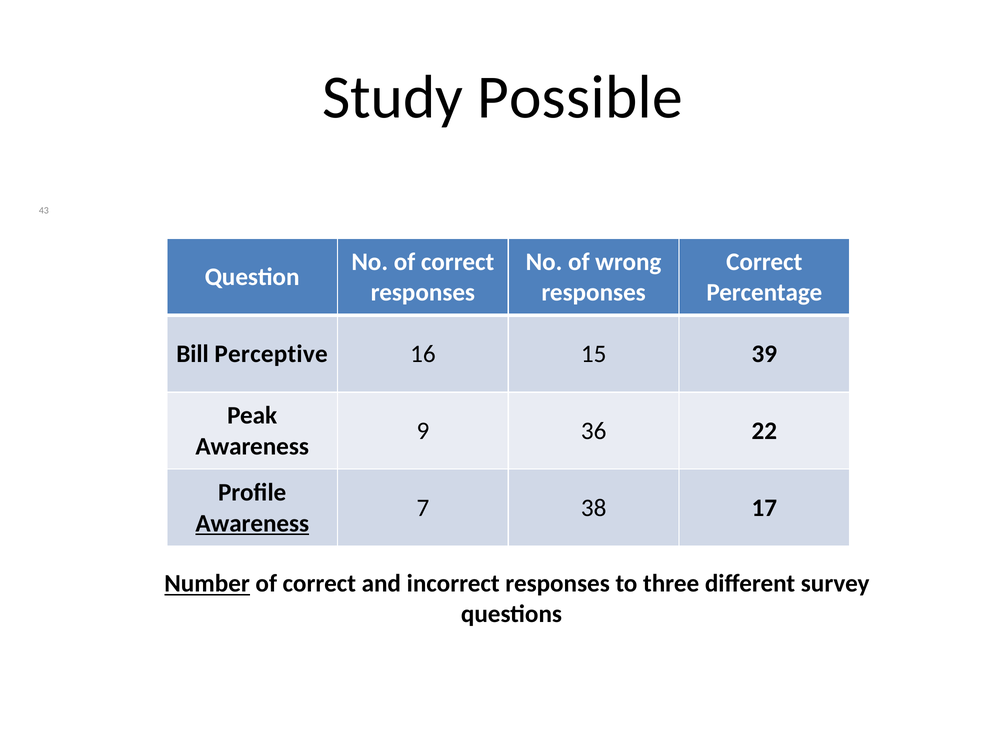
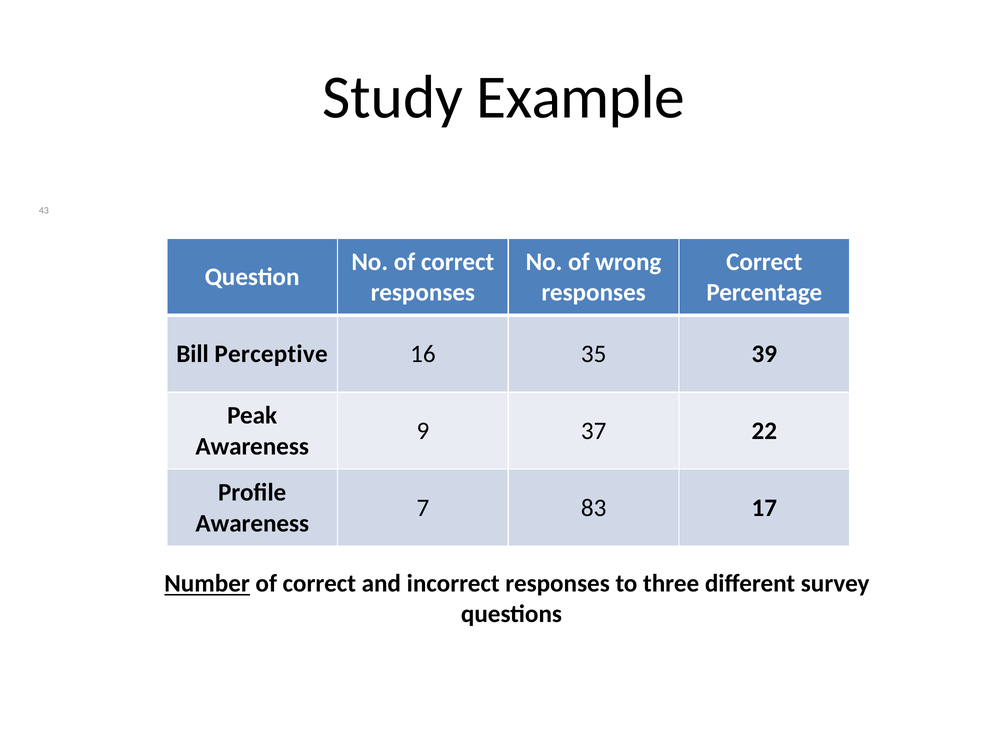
Possible: Possible -> Example (580, 97)
15: 15 -> 35 (594, 354)
36: 36 -> 37 (594, 431)
38: 38 -> 83 (594, 507)
Awareness underline: present -> none (252, 523)
